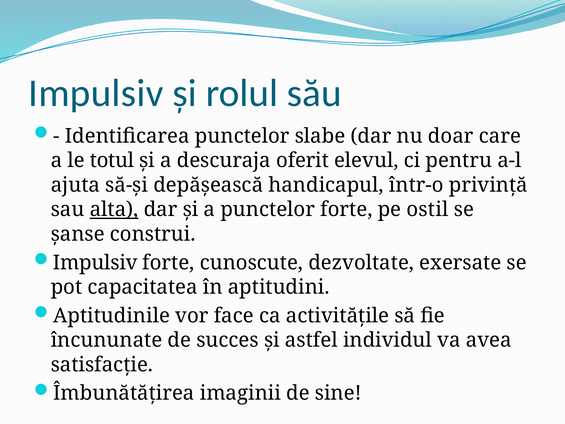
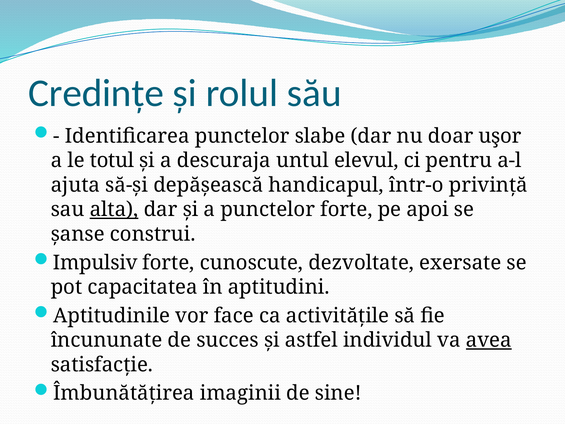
Impulsiv: Impulsiv -> Credințe (96, 93)
care: care -> uşor (500, 136)
oferit: oferit -> untul (302, 161)
ostil: ostil -> apoi (428, 209)
avea underline: none -> present (489, 340)
